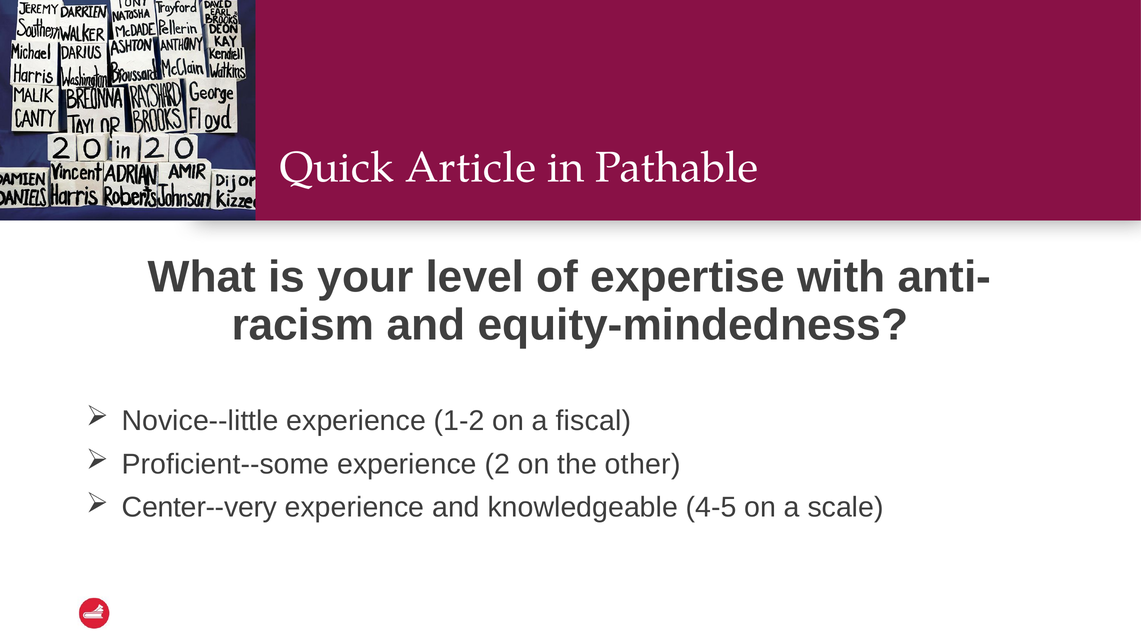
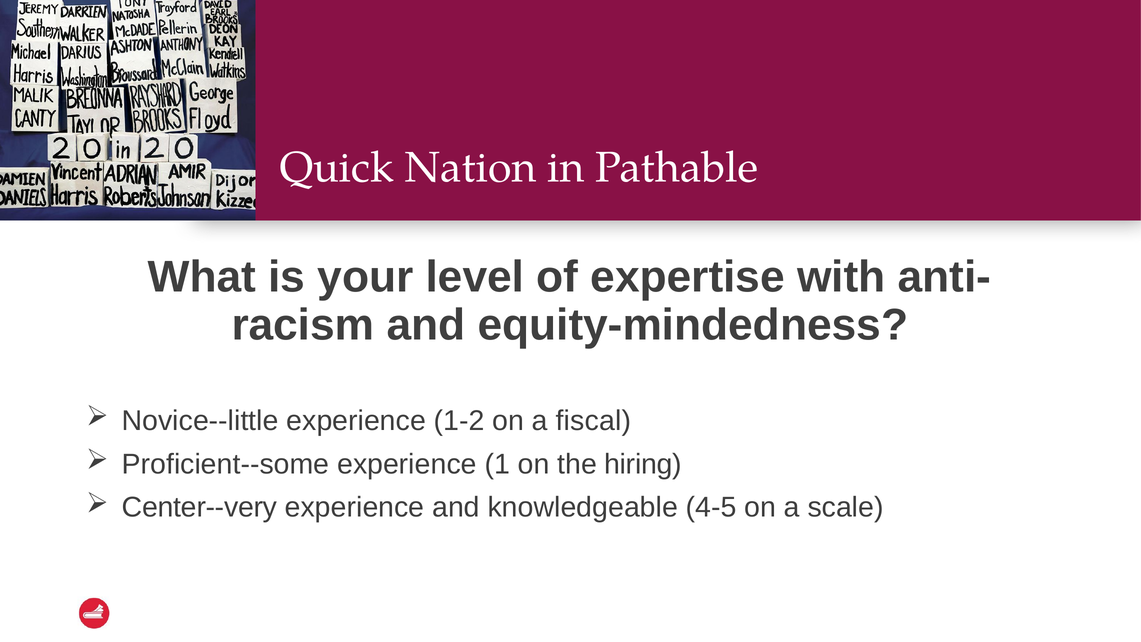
Article: Article -> Nation (471, 168)
2: 2 -> 1 (497, 464)
other: other -> hiring (643, 464)
